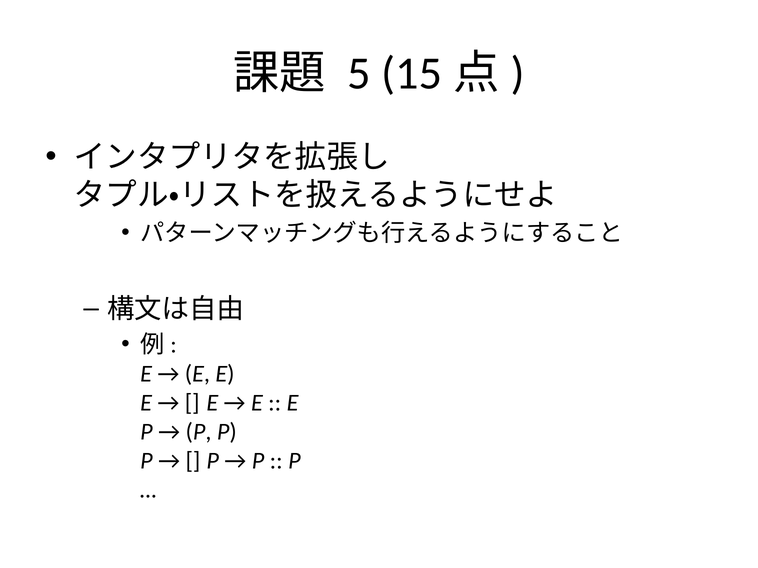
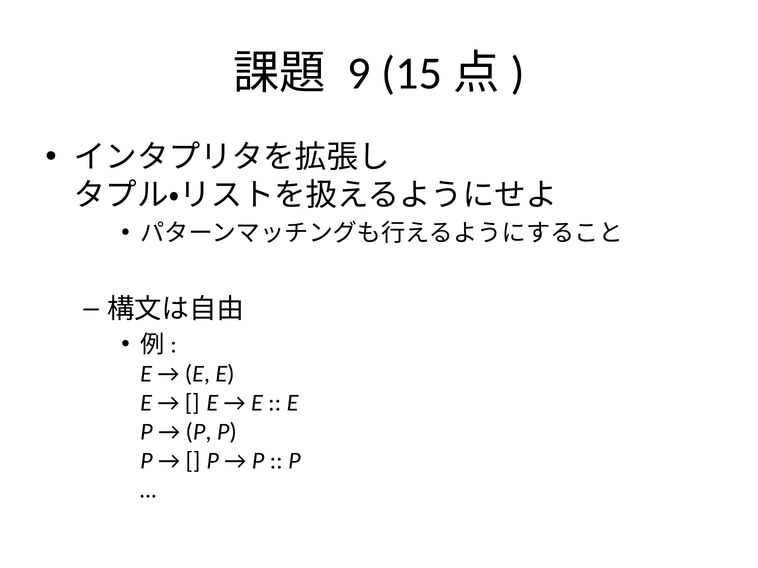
5: 5 -> 9 (359, 73)
